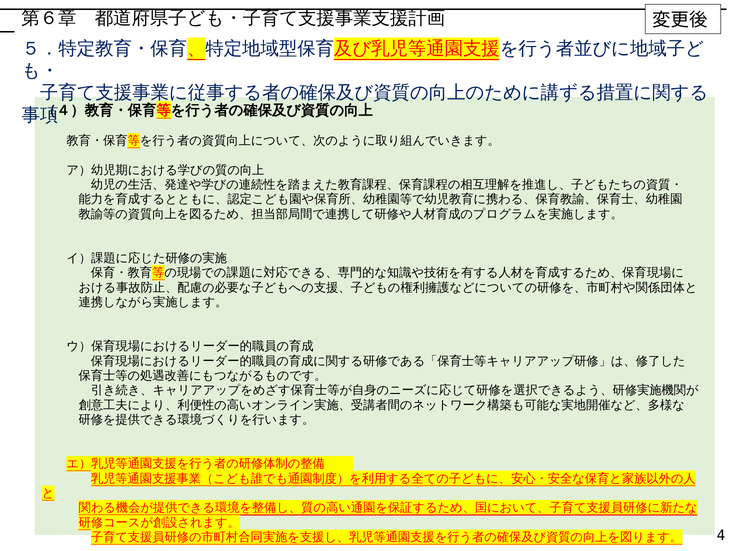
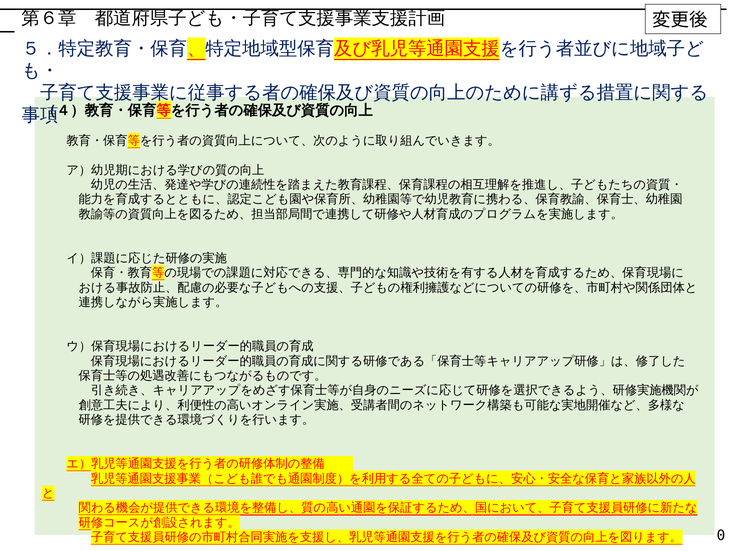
4: 4 -> 0 (721, 536)
